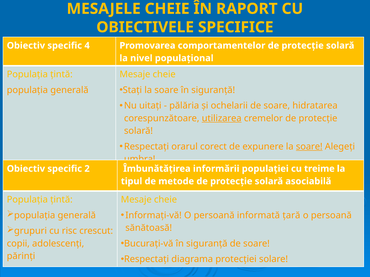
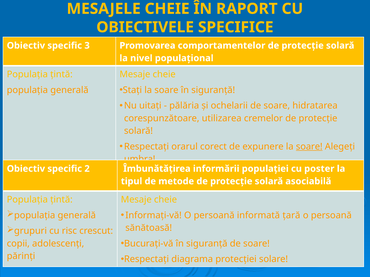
4: 4 -> 3 (87, 46)
utilizarea underline: present -> none (222, 118)
treime: treime -> poster (319, 169)
